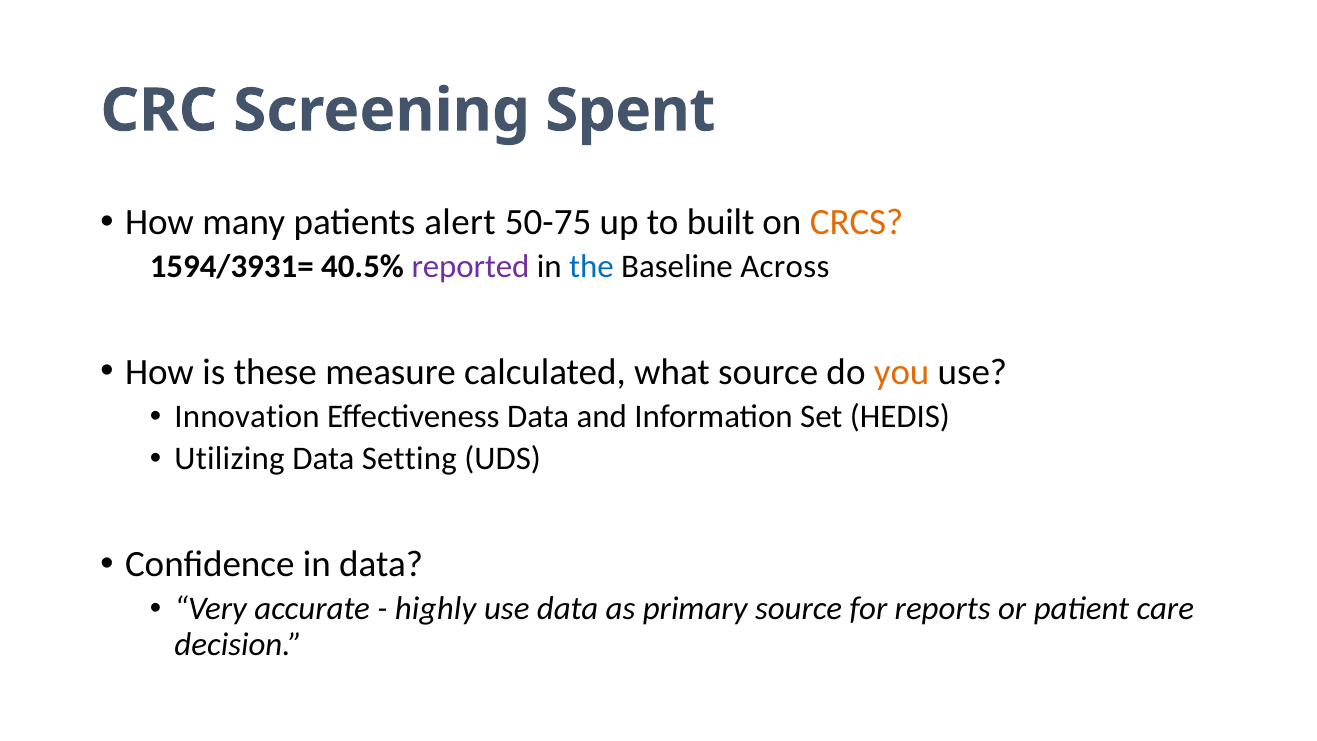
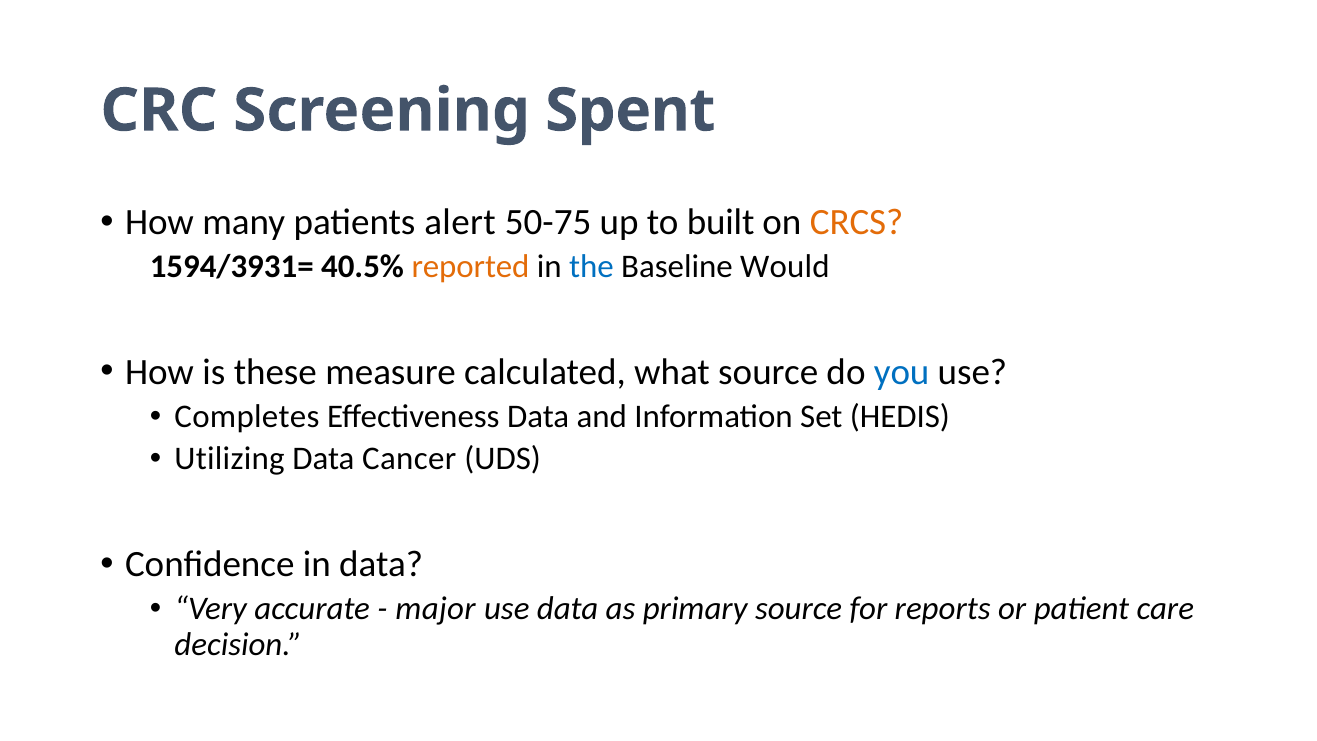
reported colour: purple -> orange (471, 267)
Across: Across -> Would (785, 267)
you colour: orange -> blue (902, 372)
Innovation: Innovation -> Completes (247, 417)
Setting: Setting -> Cancer (409, 459)
highly: highly -> major (436, 609)
